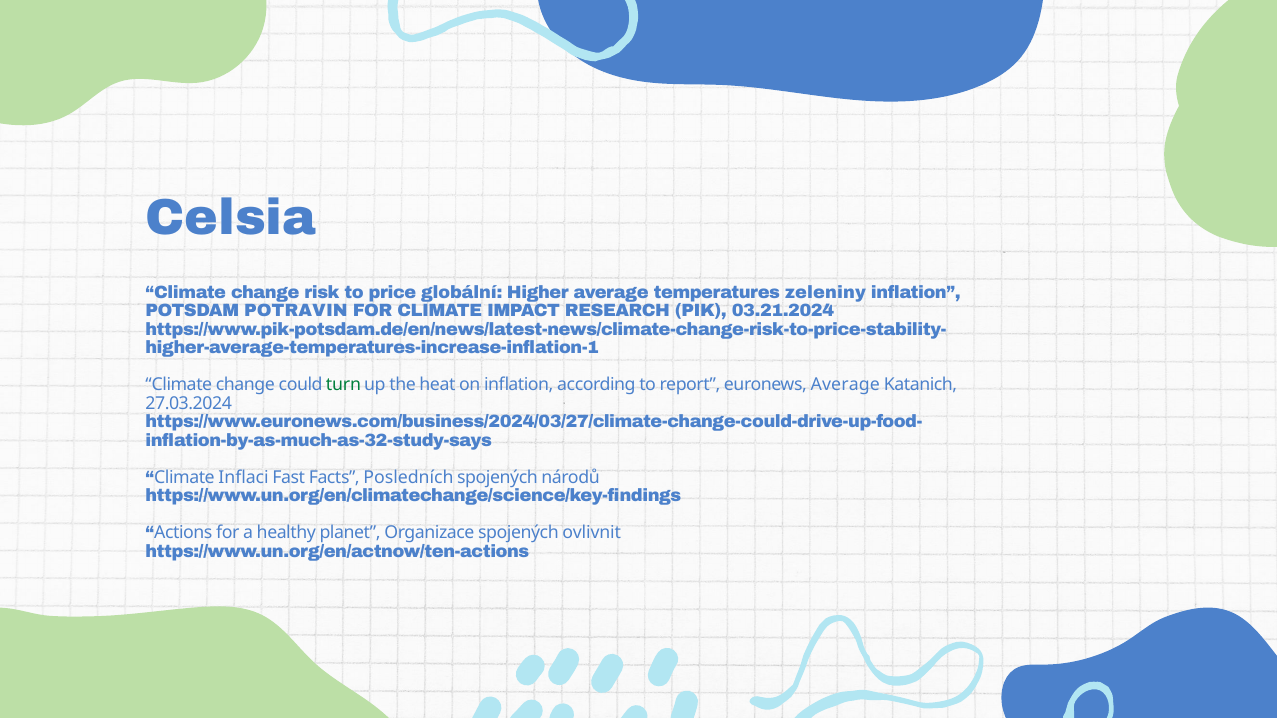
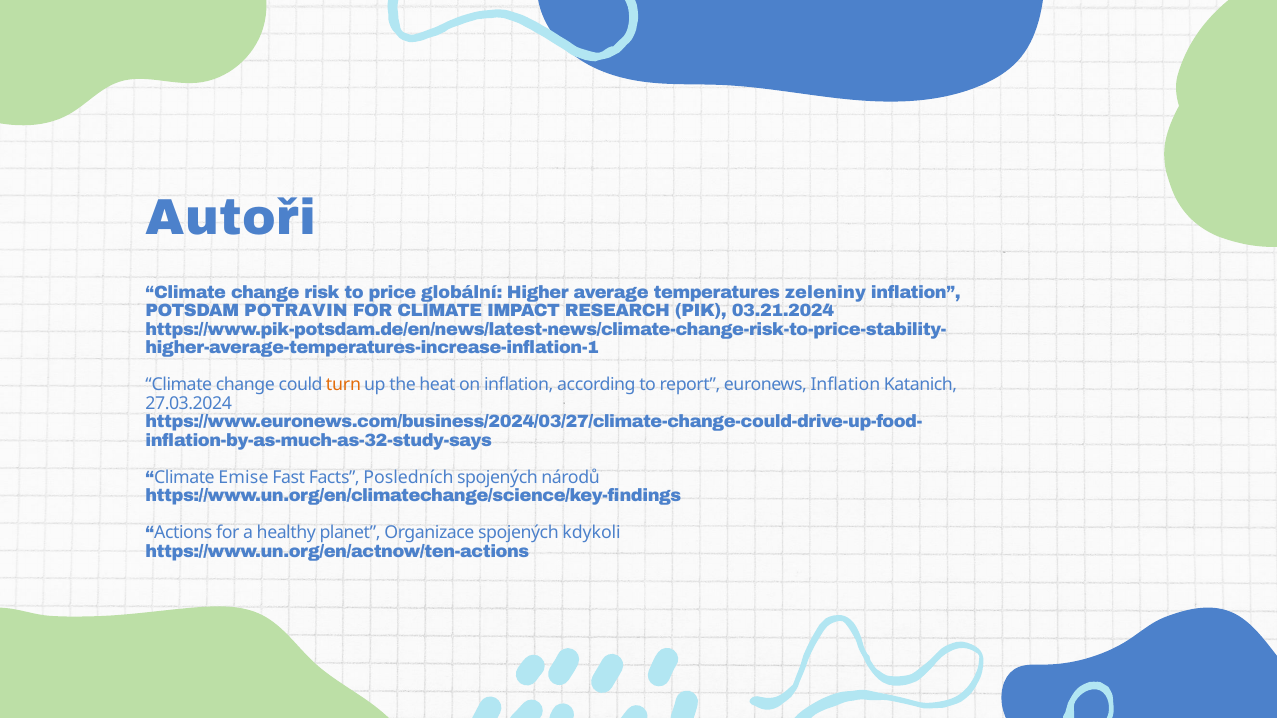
Celsia: Celsia -> Autoři (231, 218)
turn colour: green -> orange (343, 385)
euronews Average: Average -> Inflation (845, 385)
Inflaci: Inflaci -> Emise (243, 478)
ovlivnit: ovlivnit -> kdykoli (592, 533)
